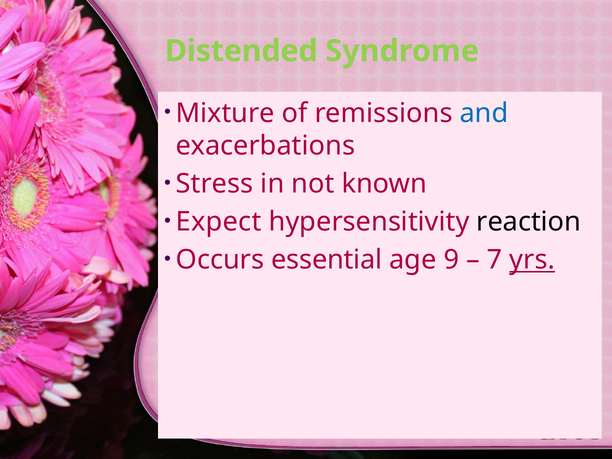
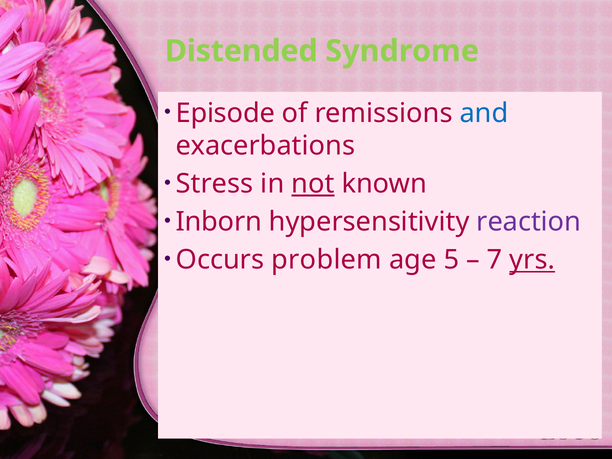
Mixture: Mixture -> Episode (225, 113)
not underline: none -> present (313, 184)
Expect: Expect -> Inborn (219, 222)
reaction colour: black -> purple (529, 222)
essential: essential -> problem (327, 260)
9: 9 -> 5 (451, 260)
